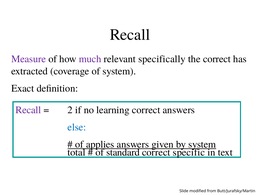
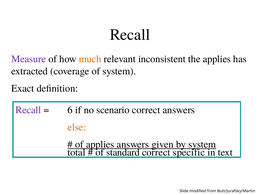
much colour: purple -> orange (90, 59)
specifically: specifically -> inconsistent (162, 59)
the correct: correct -> applies (217, 59)
2: 2 -> 6 (70, 110)
learning: learning -> scenario (113, 110)
else colour: blue -> orange (77, 127)
